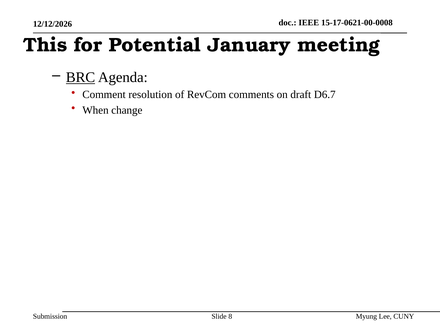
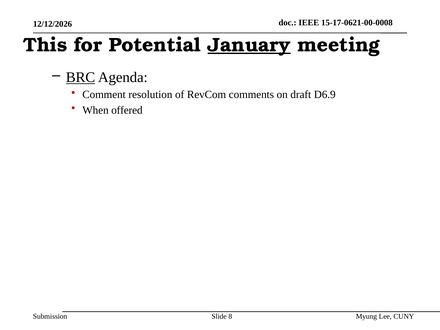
January underline: none -> present (249, 45)
D6.7: D6.7 -> D6.9 (325, 95)
change: change -> offered (127, 110)
